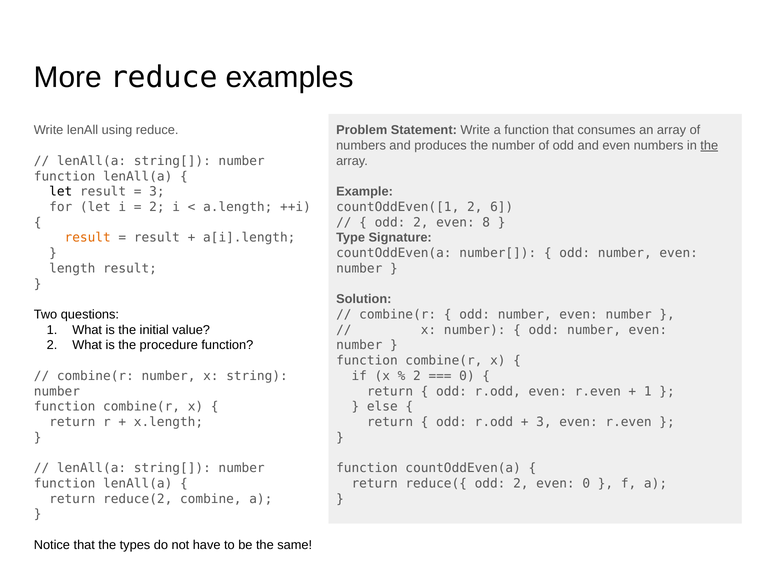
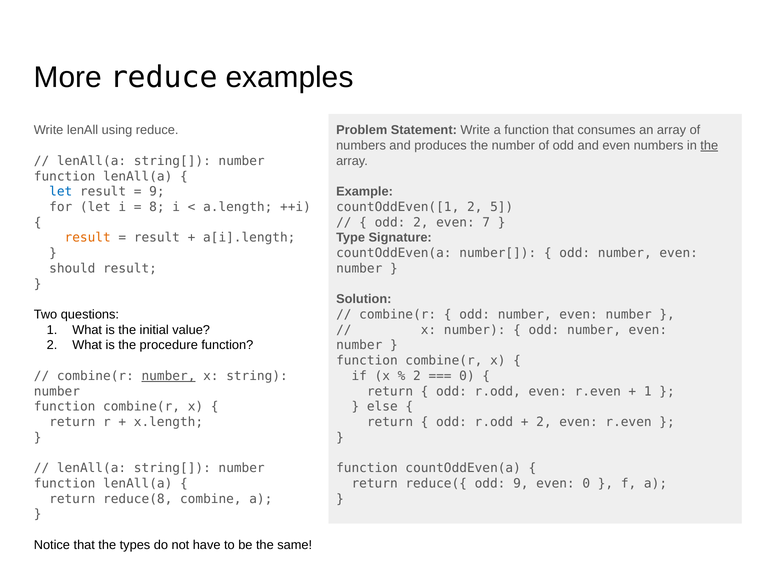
let colour: black -> blue (61, 192)
3: 3 -> 9 (157, 192)
2: 2 -> 8 (157, 207)
6: 6 -> 5 (502, 207)
8: 8 -> 7 (486, 222)
length: length -> should (72, 268)
number underline: none -> present (168, 376)
3: 3 -> 2 (544, 422)
reduce({ odd 2: 2 -> 9 (521, 483)
reduce(2: reduce(2 -> reduce(8 (138, 499)
